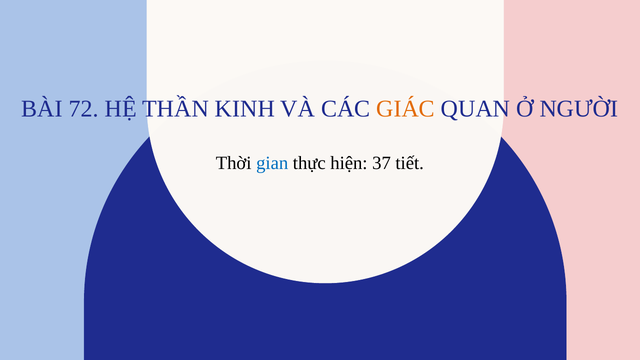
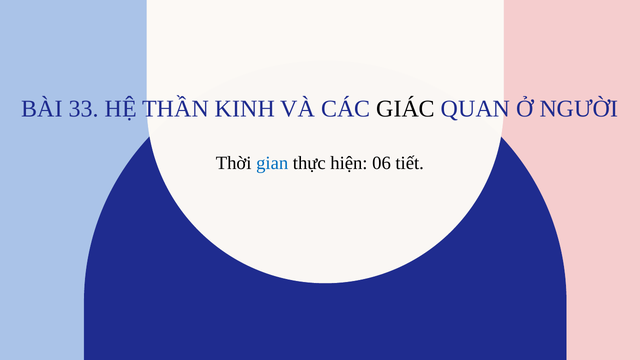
72: 72 -> 33 (84, 109)
GIÁC colour: orange -> black (406, 109)
37: 37 -> 06 (382, 163)
